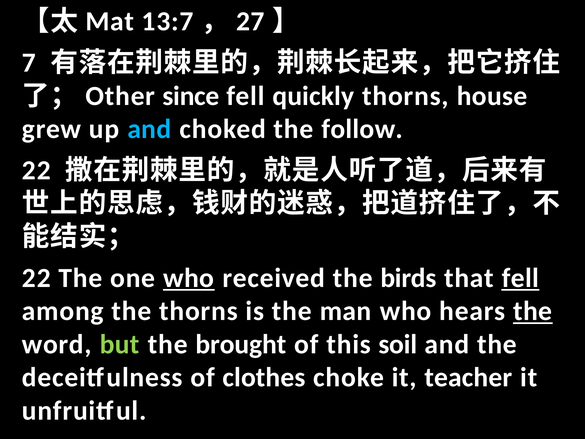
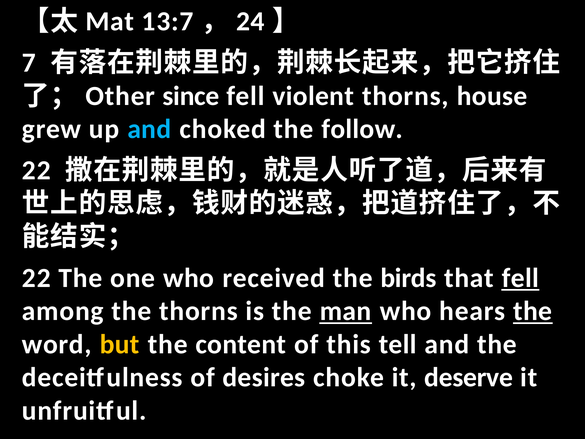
27: 27 -> 24 (250, 21)
quickly: quickly -> violent (313, 96)
who underline: present -> none (189, 278)
man underline: none -> present (346, 311)
but colour: light green -> yellow (120, 344)
brought: brought -> content (241, 344)
soil: soil -> tell (398, 344)
clothes: clothes -> desires (264, 377)
teacher: teacher -> deserve (469, 377)
